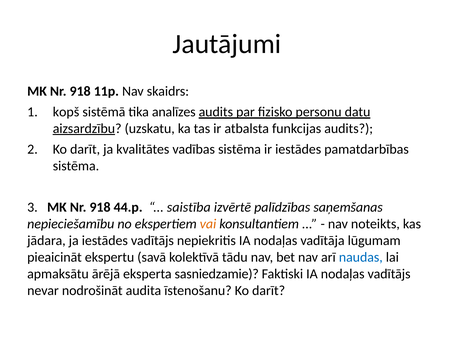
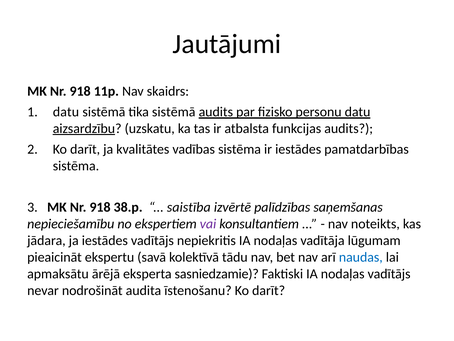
kopš: kopš -> datu (66, 112)
tika analīzes: analīzes -> sistēmā (174, 112)
44.p: 44.p -> 38.p (128, 207)
vai colour: orange -> purple (208, 224)
